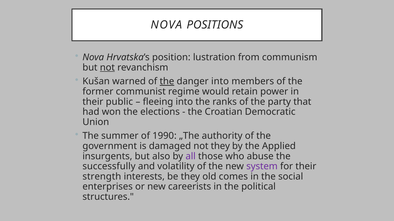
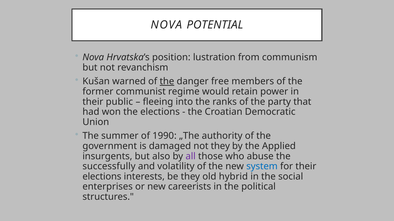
POSITIONS: POSITIONS -> POTENTIAL (215, 25)
not underline: present -> none (107, 68)
danger into: into -> free (220, 82)
system colour: purple -> blue (262, 167)
strength: strength -> elections (102, 177)
comes: comes -> hybrid (233, 177)
